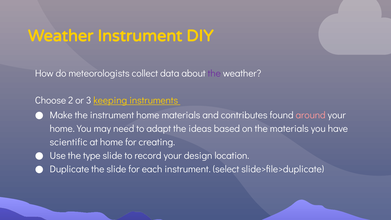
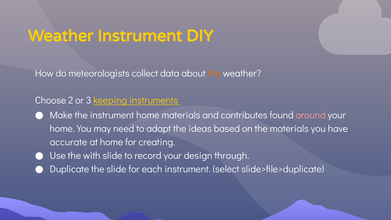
the colour: purple -> orange (214, 73)
scientific: scientific -> accurate (68, 142)
type: type -> with (92, 156)
location: location -> through (232, 156)
